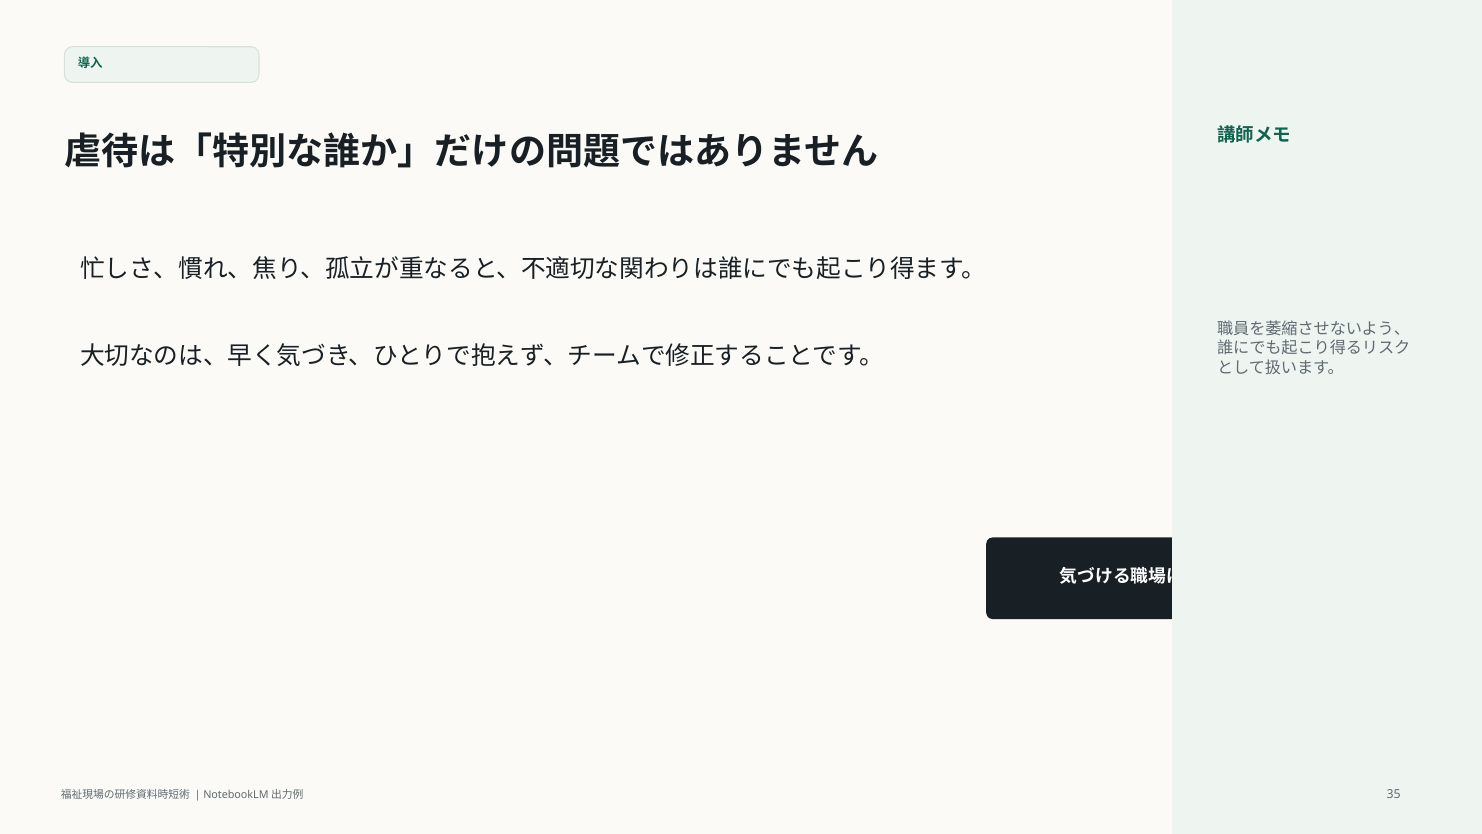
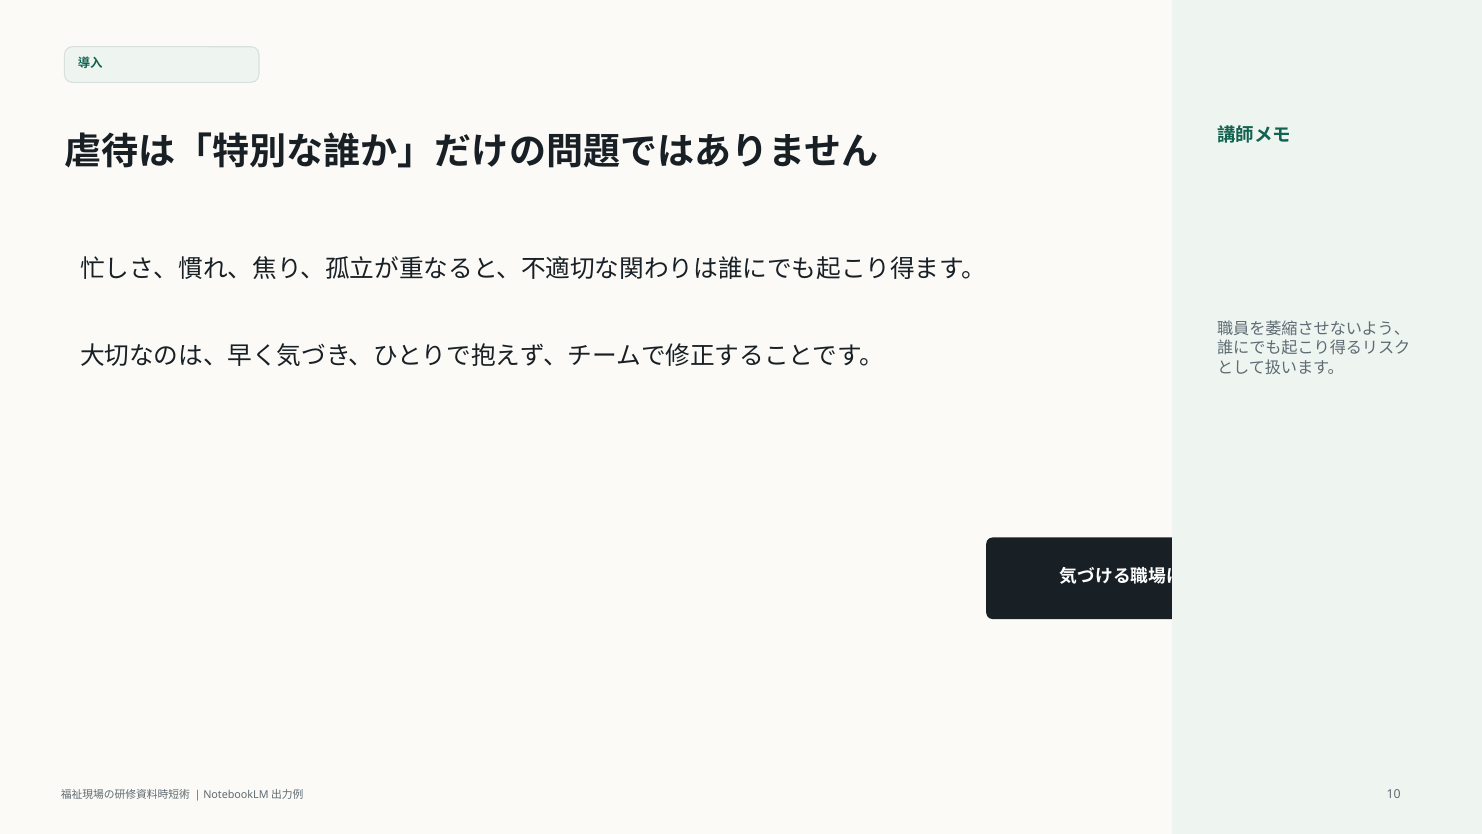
35: 35 -> 10 (1394, 794)
